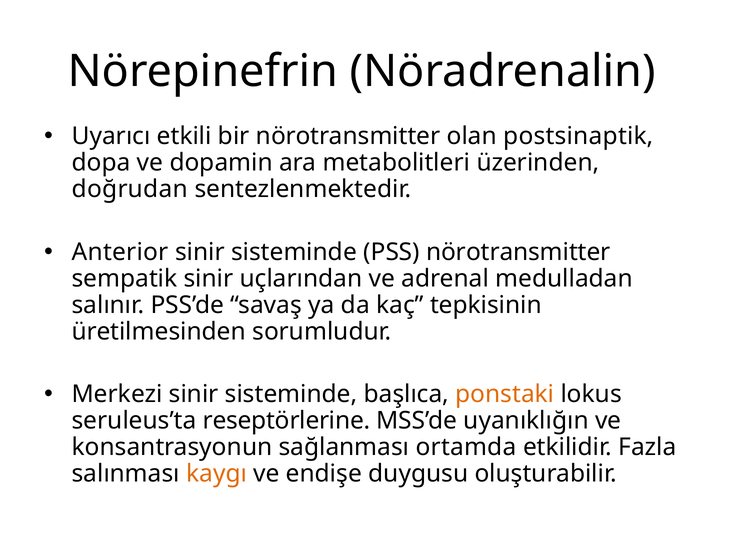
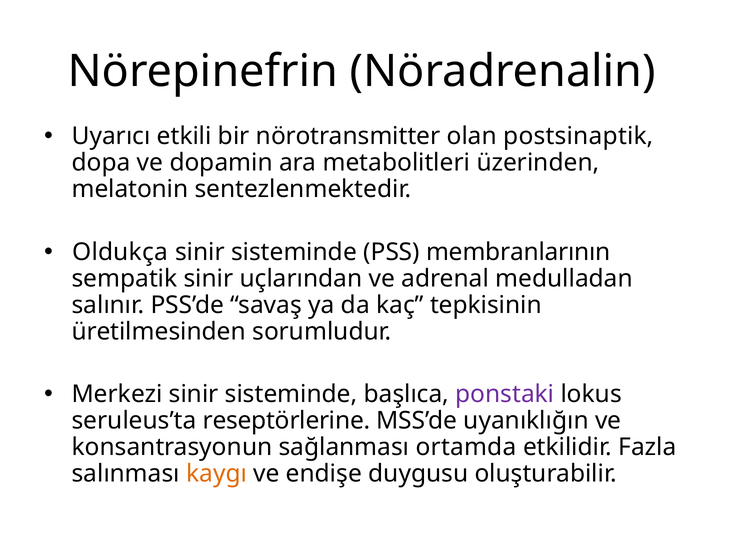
doğrudan: doğrudan -> melatonin (130, 189)
Anterior: Anterior -> Oldukça (120, 252)
PSS nörotransmitter: nörotransmitter -> membranlarının (518, 252)
ponstaki colour: orange -> purple (505, 394)
